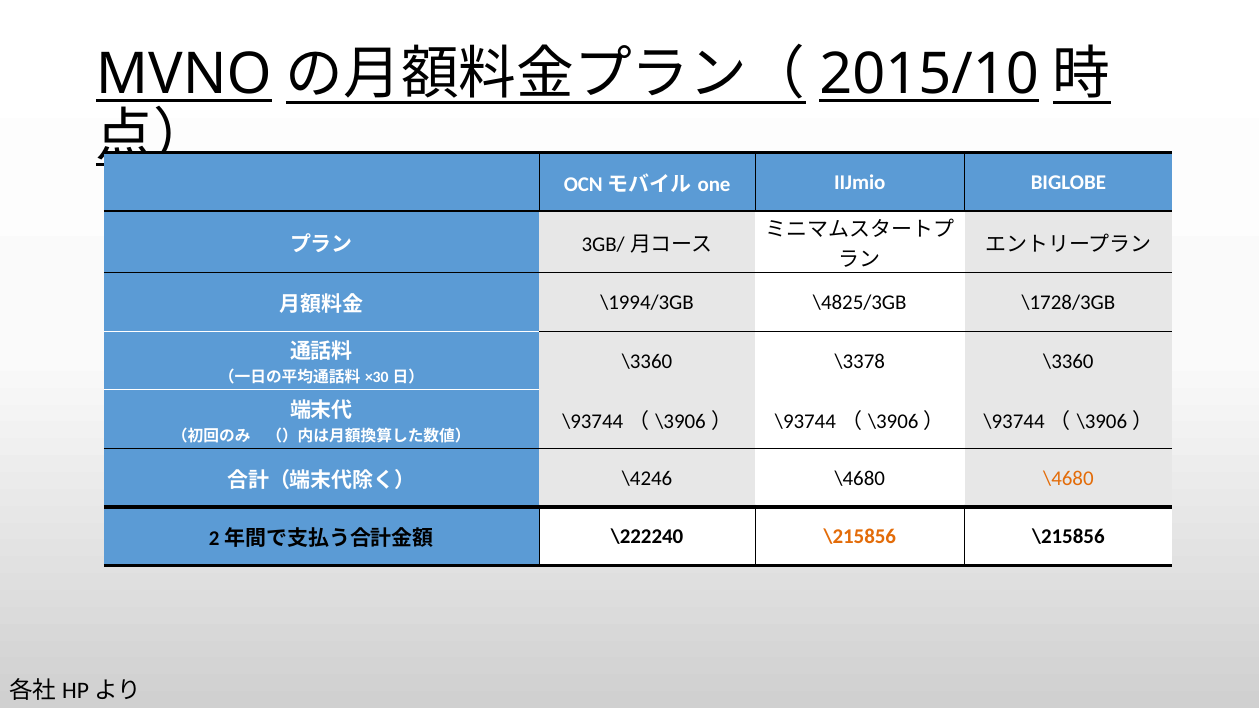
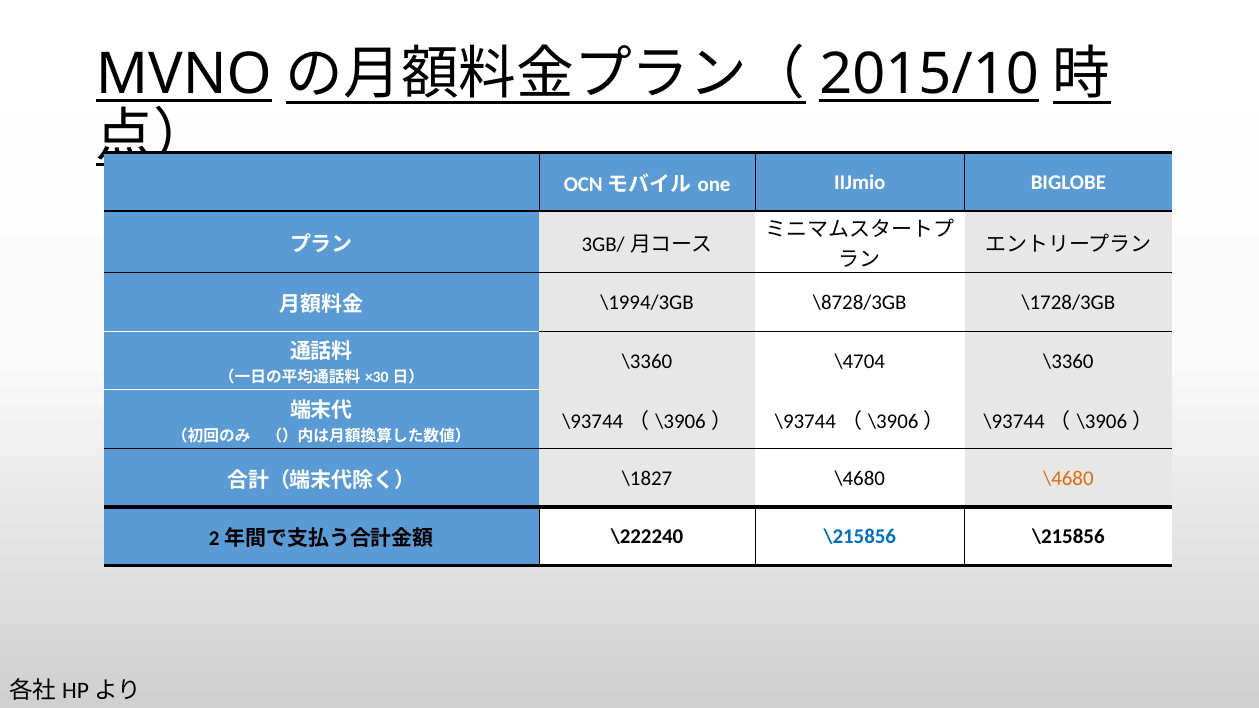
\4825/3GB: \4825/3GB -> \8728/3GB (860, 303)
\3378: \3378 -> \4704 (860, 361)
\4246: \4246 -> \1827 (647, 479)
\215856 colour: orange -> blue (860, 537)
